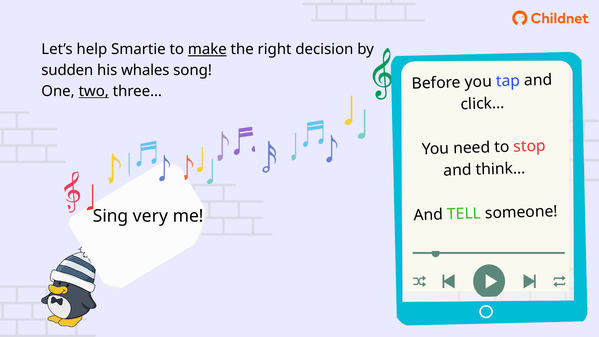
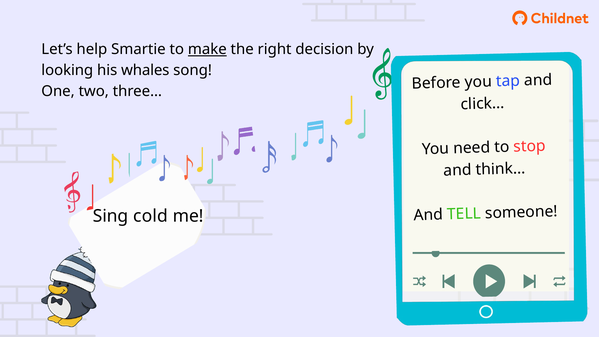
sudden: sudden -> looking (67, 70)
two underline: present -> none (94, 91)
very: very -> cold (151, 216)
